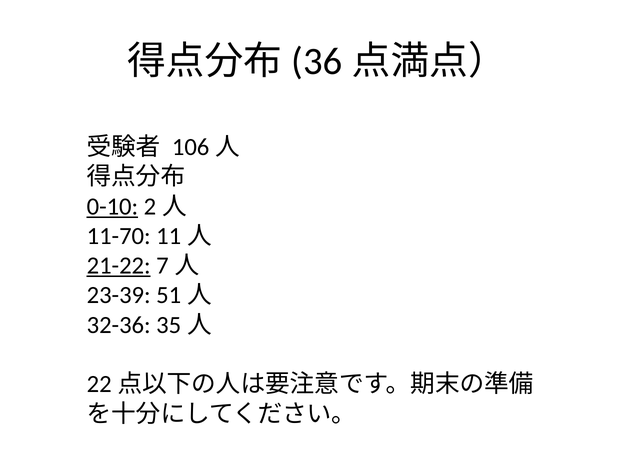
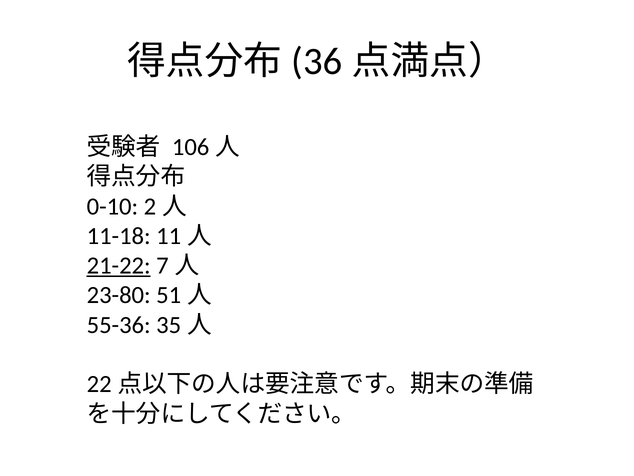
0-10 underline: present -> none (112, 206)
11-70: 11-70 -> 11-18 (119, 236)
23-39: 23-39 -> 23-80 (119, 295)
32-36: 32-36 -> 55-36 (119, 325)
